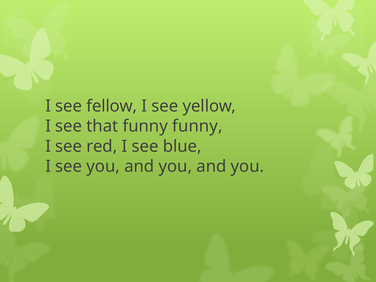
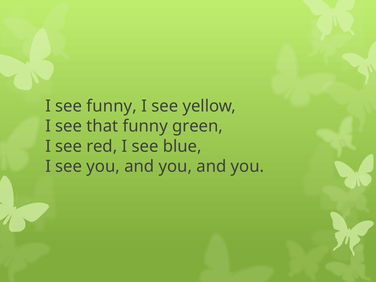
see fellow: fellow -> funny (112, 106)
funny funny: funny -> green (197, 126)
